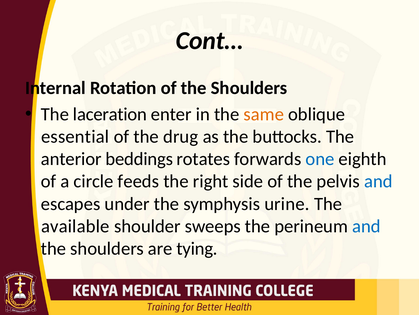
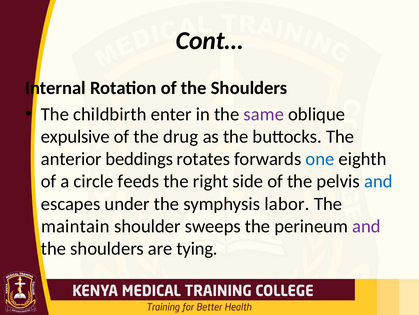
laceration: laceration -> childbirth (110, 114)
same colour: orange -> purple (264, 114)
essential: essential -> expulsive (75, 136)
urine: urine -> labor (287, 203)
available: available -> maintain (75, 226)
and colour: blue -> purple (366, 226)
